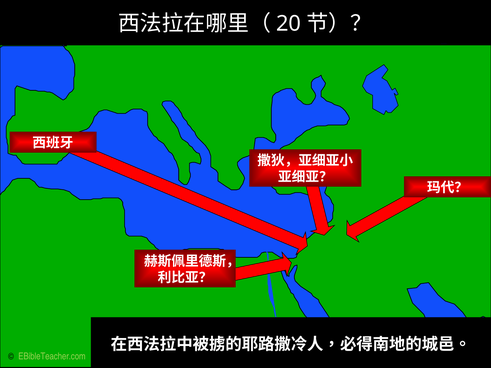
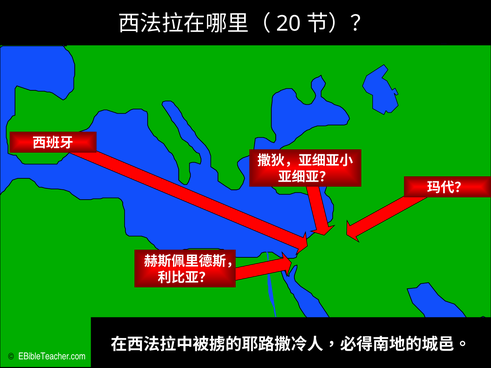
EBibleTeacher.com colour: light green -> white (52, 357)
